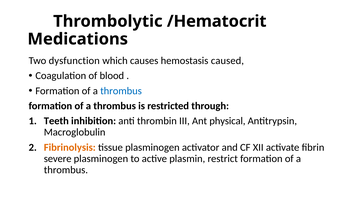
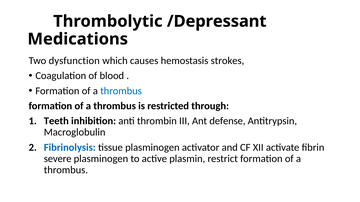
/Hematocrit: /Hematocrit -> /Depressant (217, 21)
caused: caused -> strokes (227, 61)
physical: physical -> defense (227, 121)
Fibrinolysis colour: orange -> blue (70, 148)
